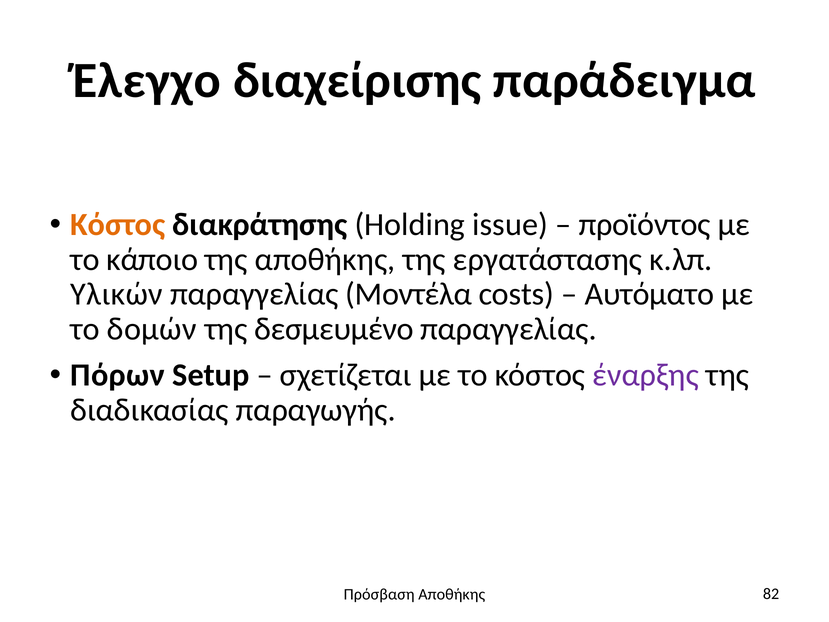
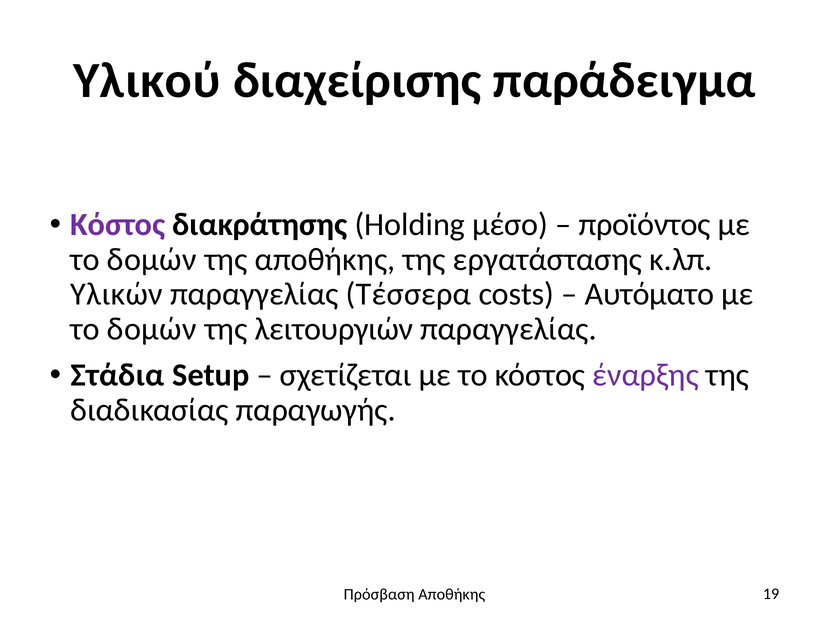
Έλεγχο: Έλεγχο -> Υλικού (147, 80)
Κόστος colour: orange -> purple (118, 225)
issue: issue -> μέσο (510, 225)
κάποιο: κάποιο -> δομών (152, 259)
Μοντέλα: Μοντέλα -> Τέσσερα (409, 294)
δεσμευμένο: δεσμευμένο -> λειτουργιών (334, 329)
Πόρων: Πόρων -> Στάδια (118, 375)
82: 82 -> 19 (771, 594)
